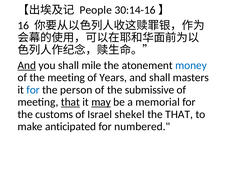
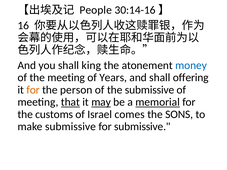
And underline: present -> none (27, 65)
mile: mile -> king (91, 65)
masters: masters -> offering (191, 78)
for colour: blue -> orange (33, 90)
memorial underline: none -> present (158, 102)
shekel: shekel -> comes (130, 114)
the THAT: THAT -> SONS (179, 114)
make anticipated: anticipated -> submissive (70, 127)
for numbered: numbered -> submissive (142, 127)
